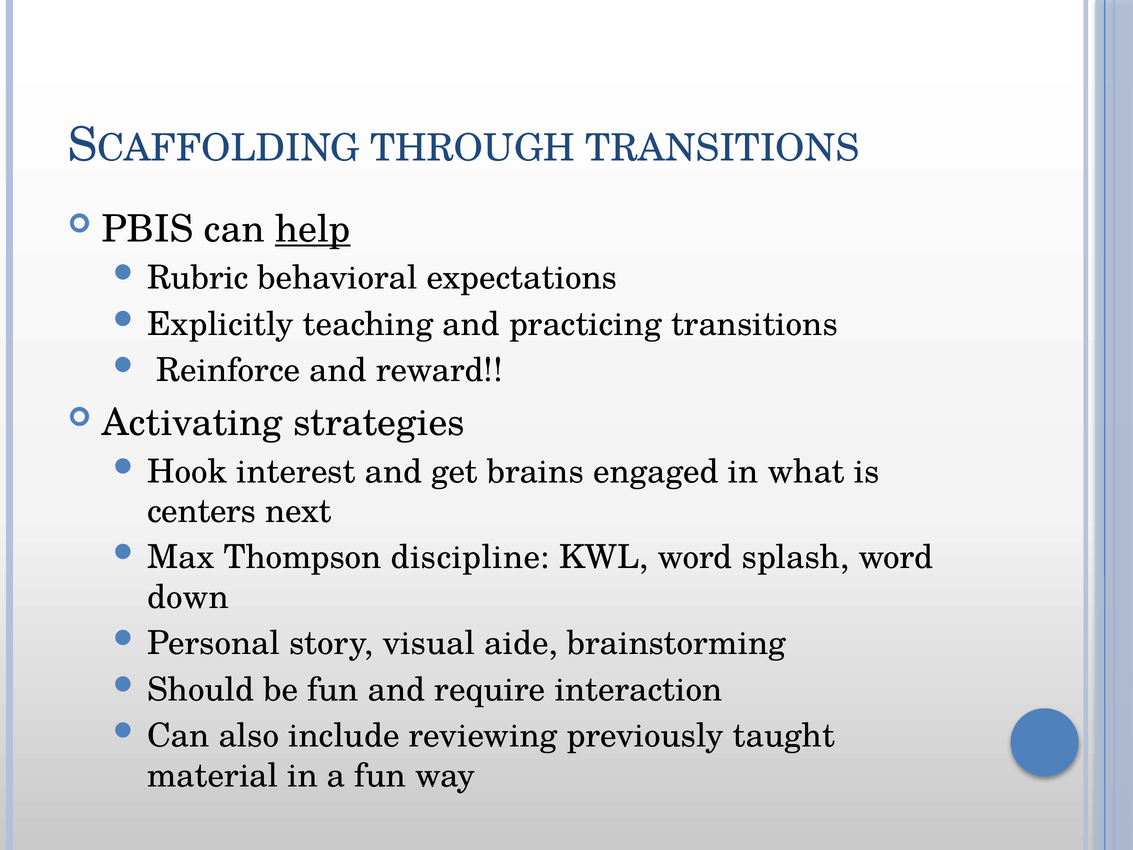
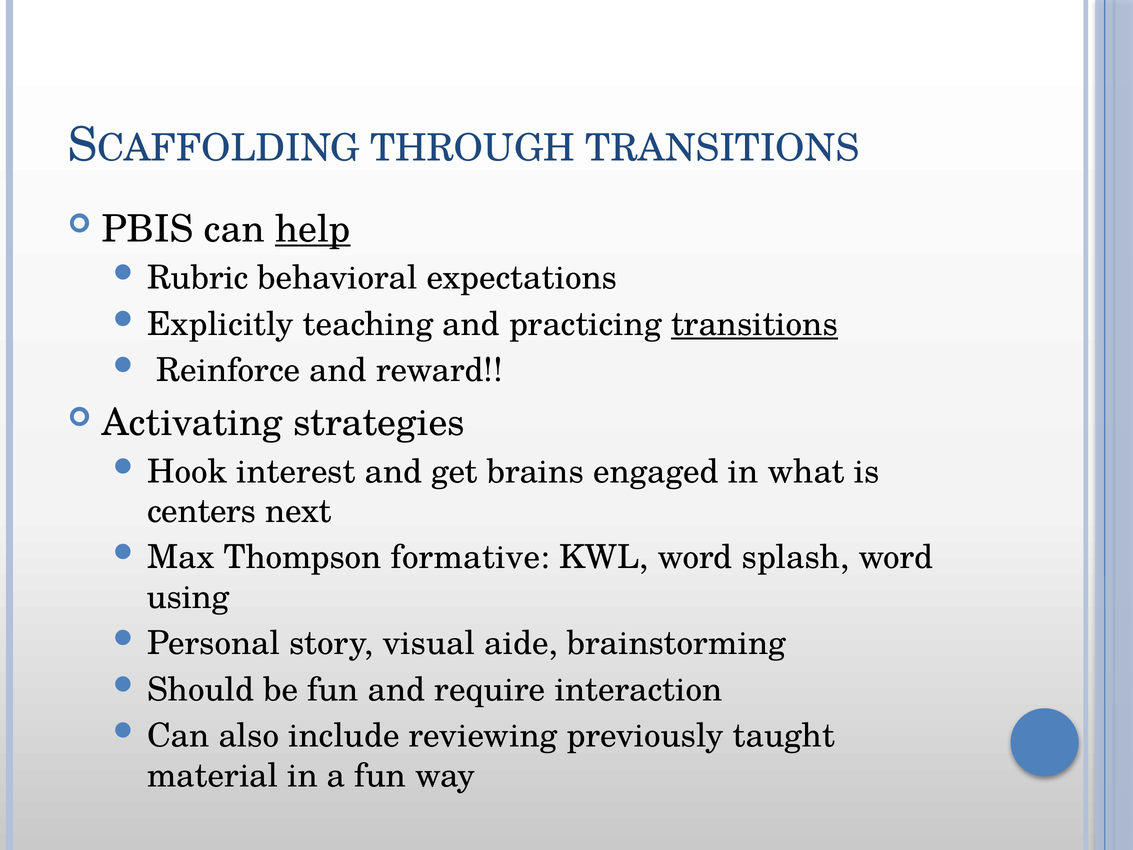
transitions underline: none -> present (754, 324)
discipline: discipline -> formative (470, 557)
down: down -> using (188, 597)
